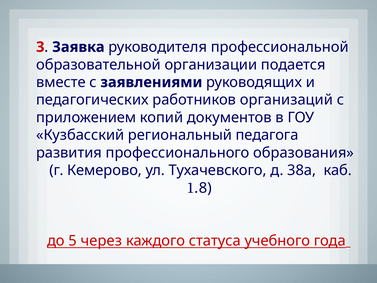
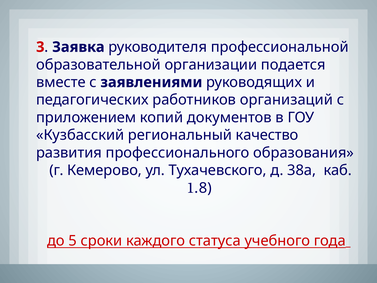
педагога: педагога -> качество (267, 135)
через: через -> сроки (101, 241)
